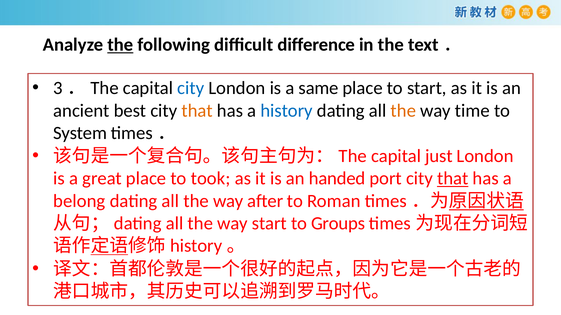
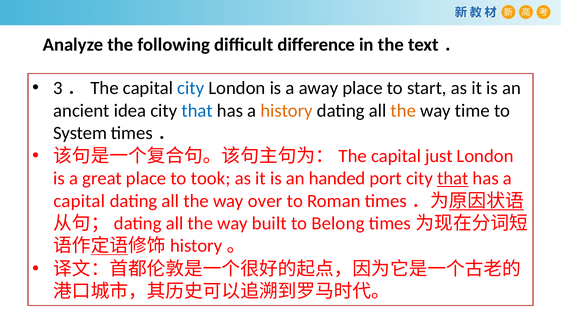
the underline: present -> none (120, 45)
same: same -> away (318, 88)
best: best -> idea (130, 111)
that colour: orange -> blue (197, 111)
history colour: blue -> orange (287, 111)
belong: belong -> capital (79, 201)
after: after -> over (265, 201)
way start: start -> built (269, 224)
Groups: Groups -> Belong (338, 224)
